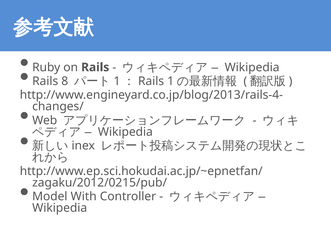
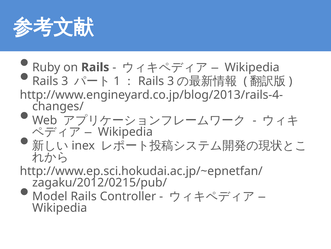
8: 8 -> 3 (65, 81)
1: 1 -> 3 (171, 81)
Model With: With -> Rails (84, 196)
